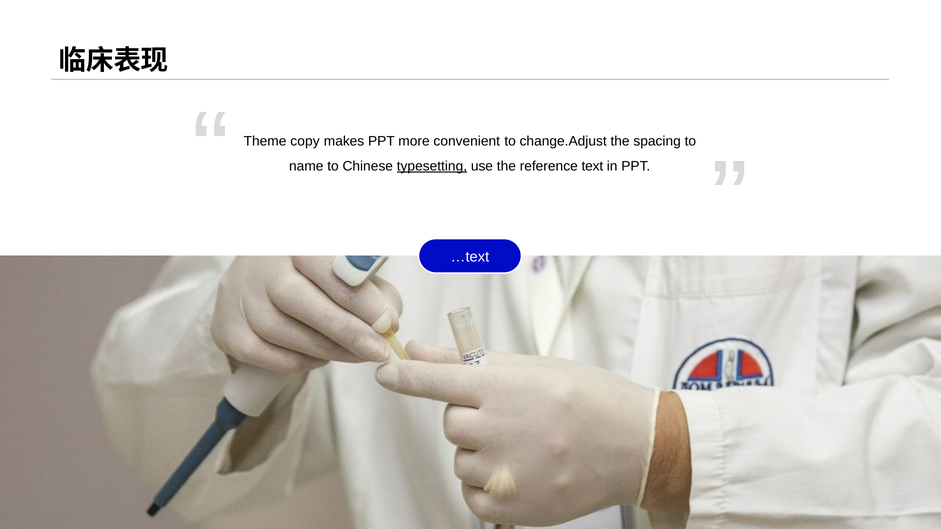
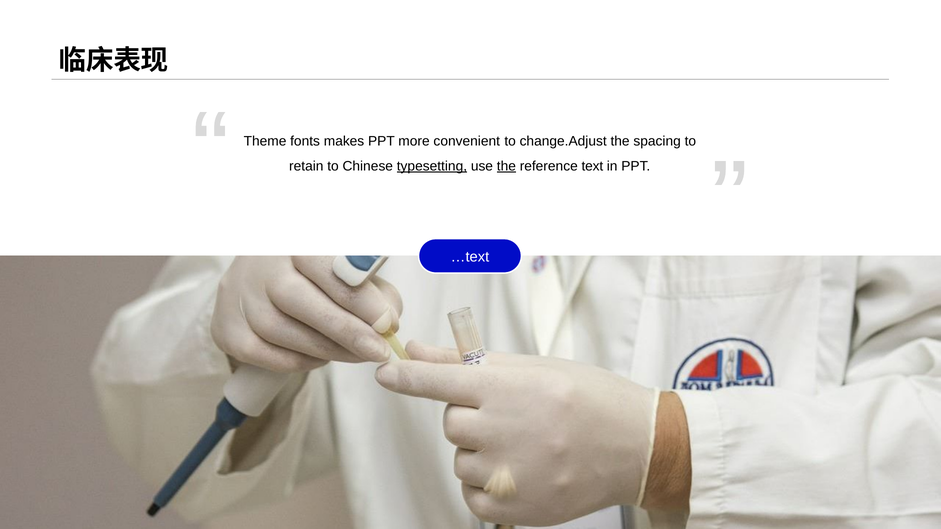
copy: copy -> fonts (305, 141)
name: name -> retain (306, 166)
the underline: none -> present (506, 166)
